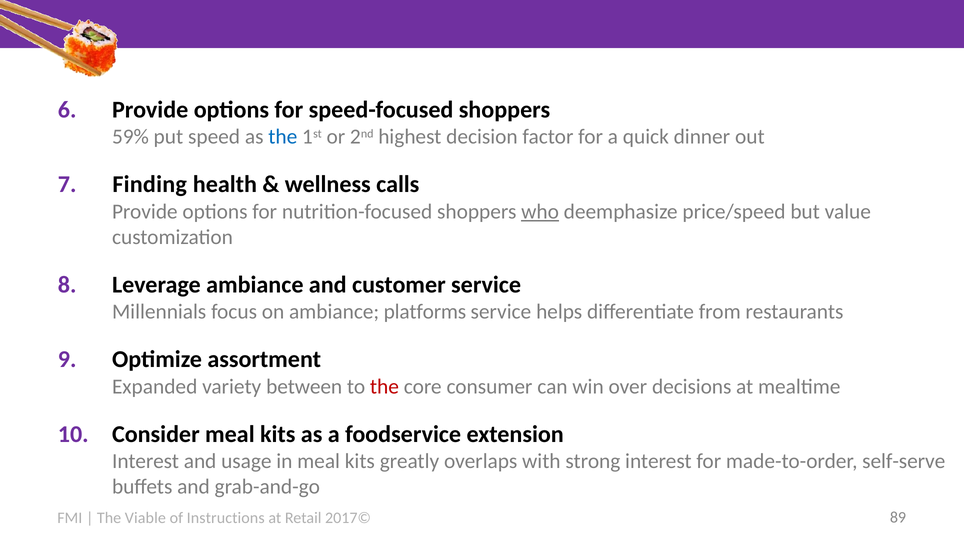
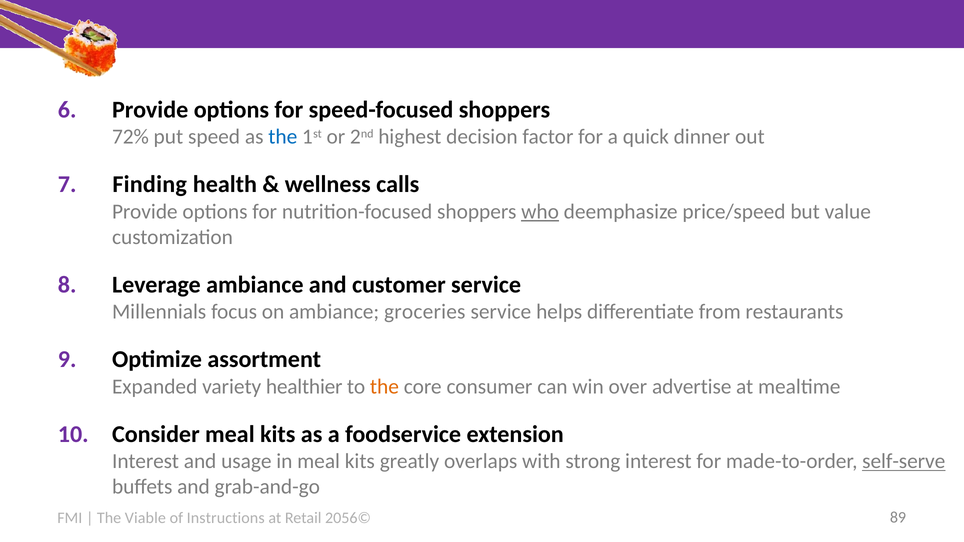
59%: 59% -> 72% (130, 137)
platforms: platforms -> groceries (425, 312)
between: between -> healthier (304, 387)
the colour: red -> orange (384, 387)
decisions: decisions -> advertise (692, 387)
self-serve underline: none -> present (904, 461)
2017©: 2017© -> 2056© (348, 518)
